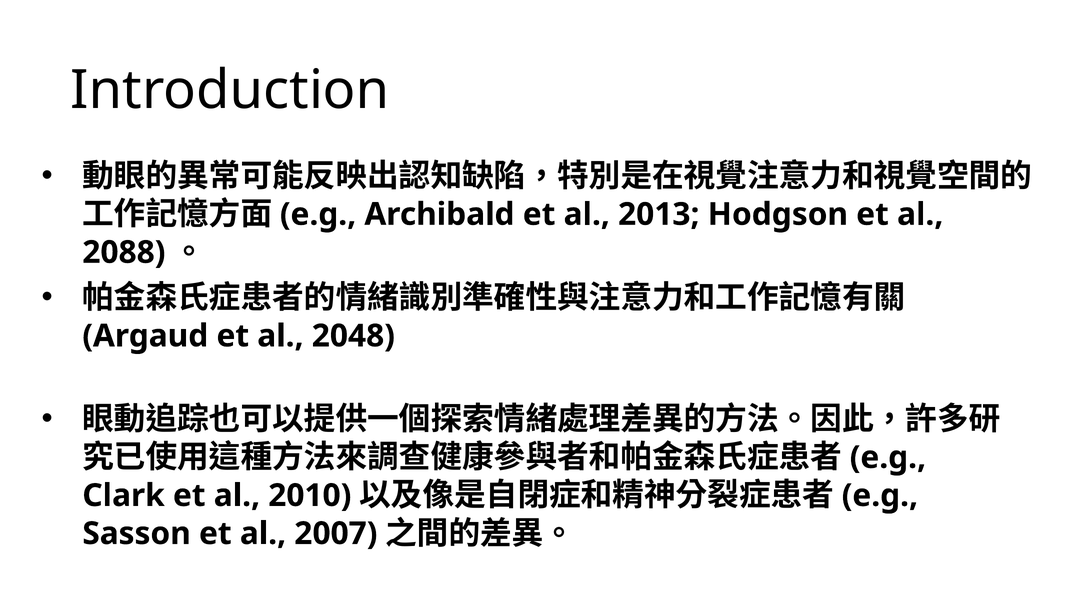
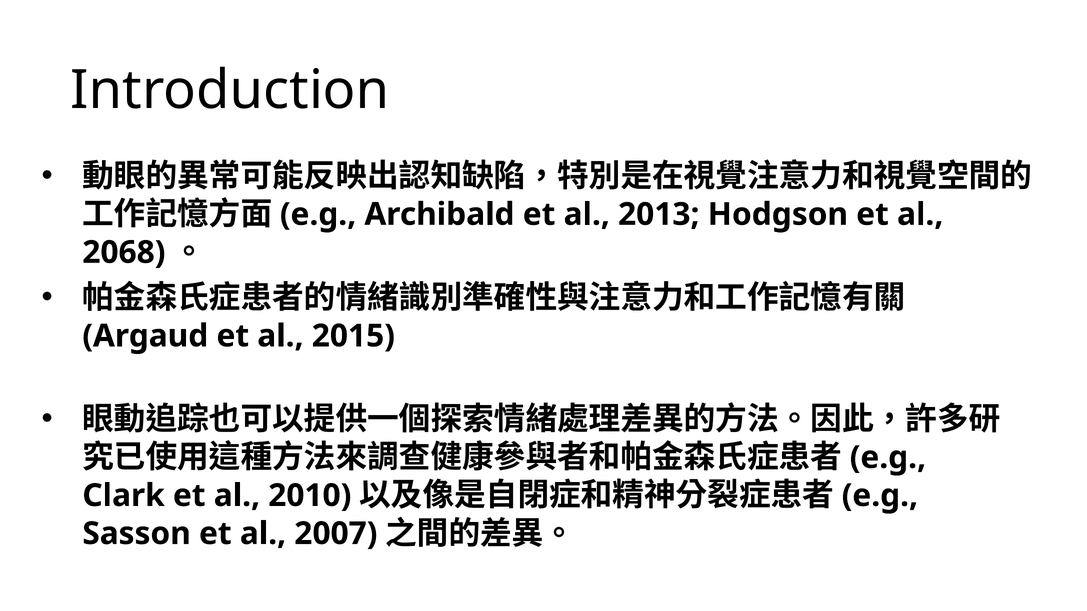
2088: 2088 -> 2068 (124, 253)
2048: 2048 -> 2015 (353, 336)
